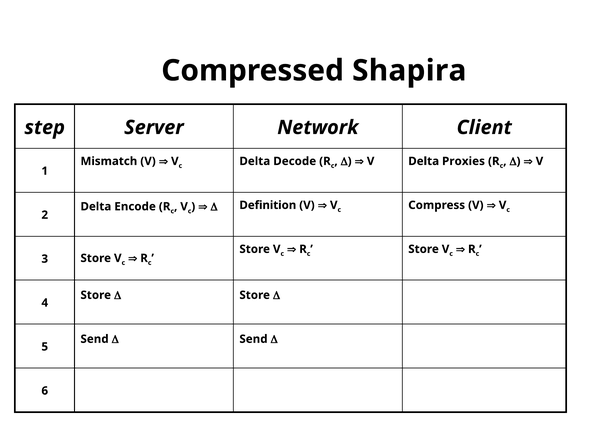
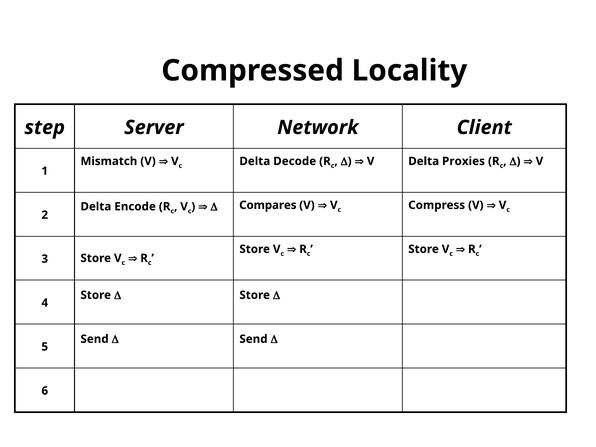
Shapira: Shapira -> Locality (409, 71)
Definition: Definition -> Compares (268, 205)
